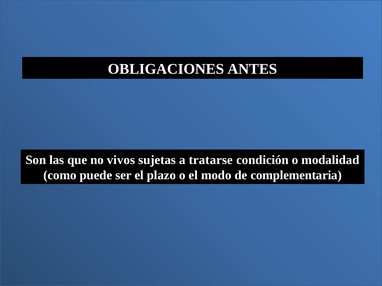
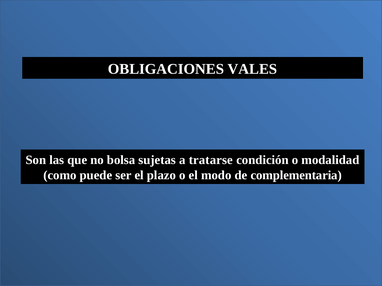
ANTES: ANTES -> VALES (252, 69)
vivos: vivos -> bolsa (121, 160)
